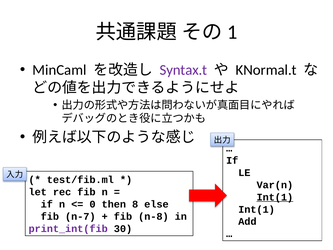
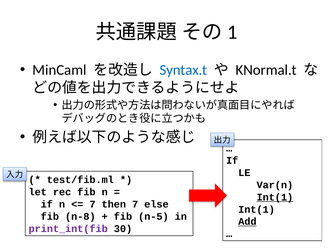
Syntax.t colour: purple -> blue (183, 70)
0: 0 -> 7 (92, 204)
then 8: 8 -> 7 (135, 204)
n-7: n-7 -> n-8 (80, 216)
n-8: n-8 -> n-5 (153, 216)
Add underline: none -> present (247, 221)
